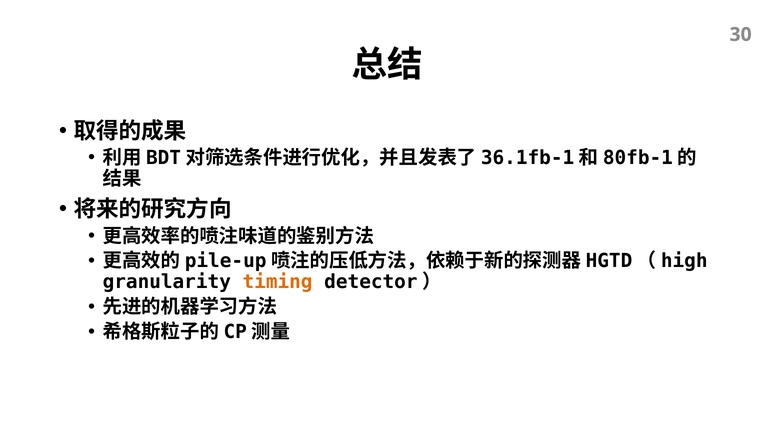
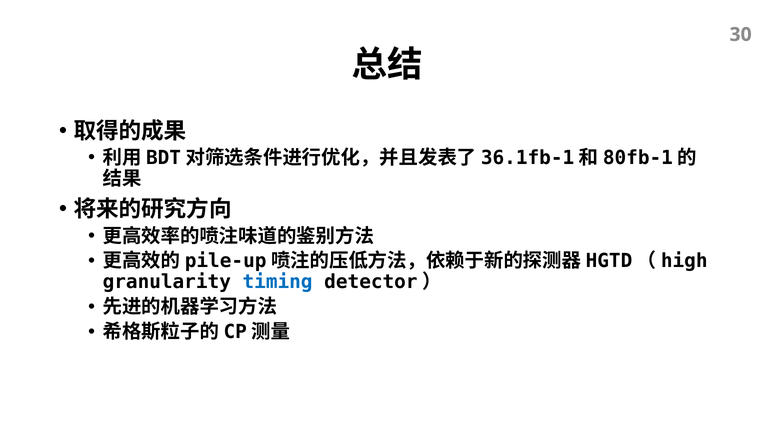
timing colour: orange -> blue (278, 282)
